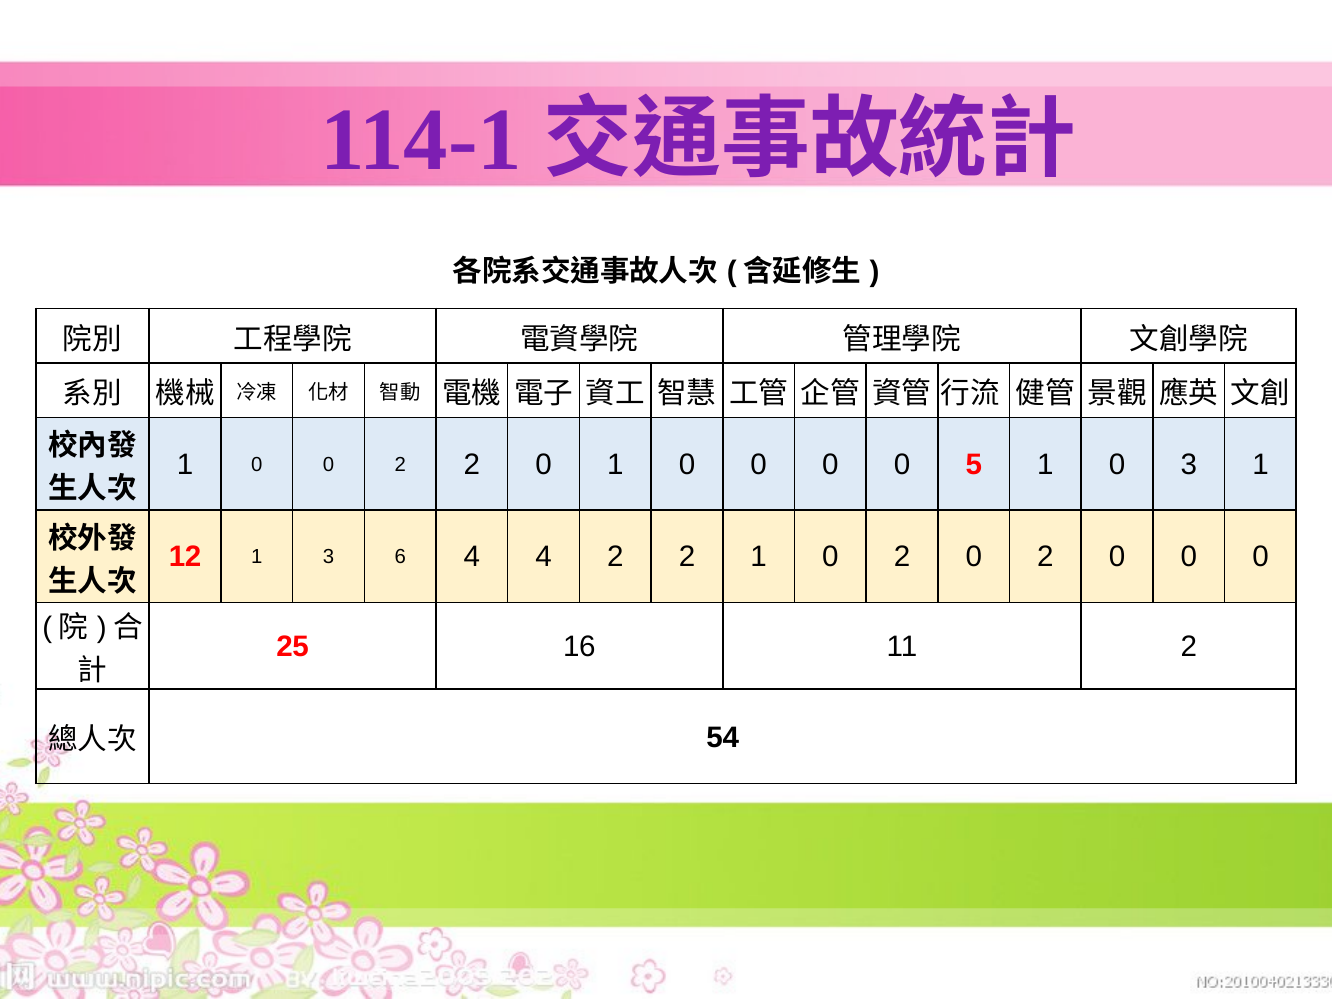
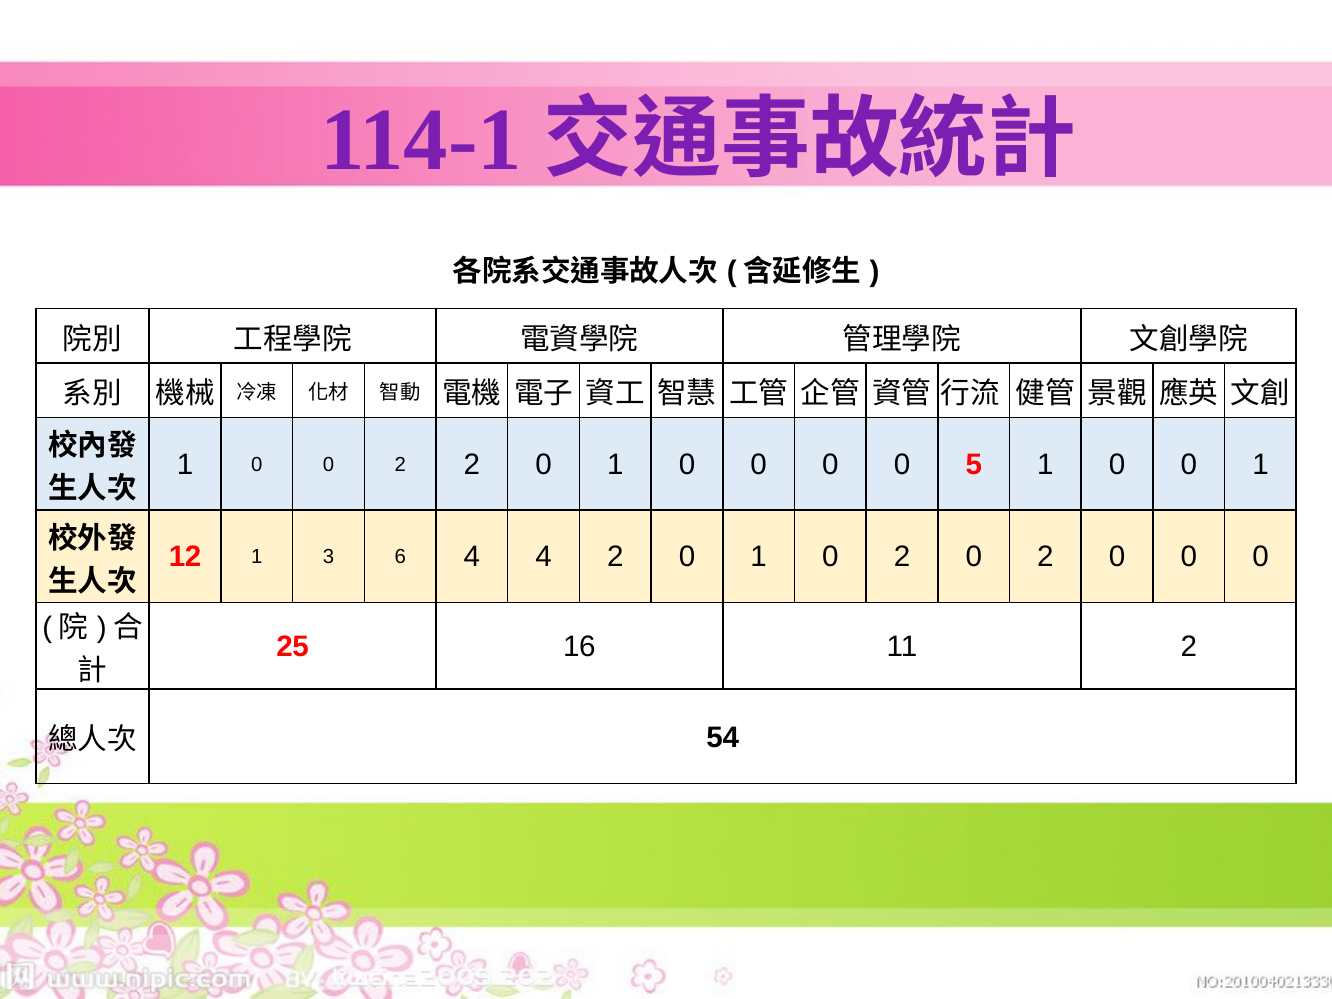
5 1 0 3: 3 -> 0 (1189, 465)
4 2 2: 2 -> 0 (687, 557)
